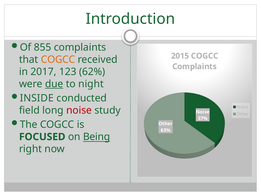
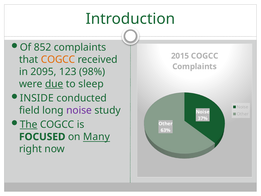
855: 855 -> 852 (43, 47)
2017: 2017 -> 2095 (43, 72)
62%: 62% -> 98% (92, 72)
night: night -> sleep (91, 84)
noise colour: red -> purple (79, 110)
The underline: none -> present (29, 124)
Being: Being -> Many (96, 137)
